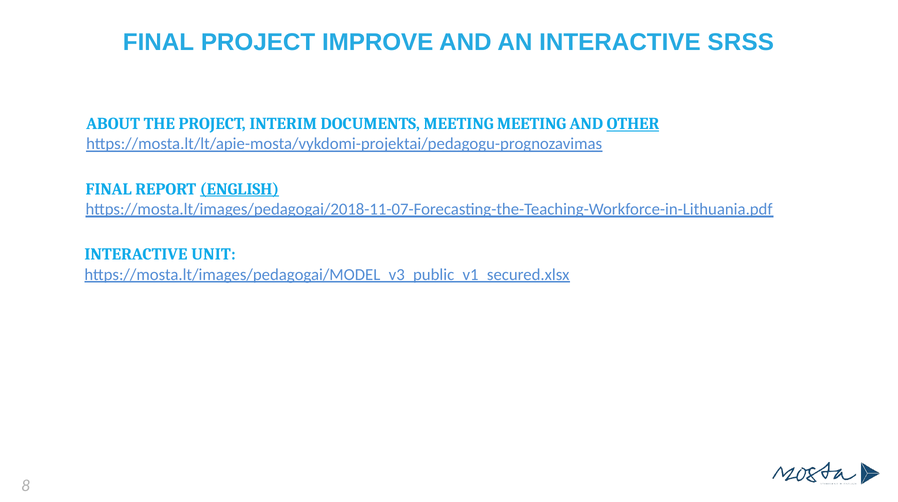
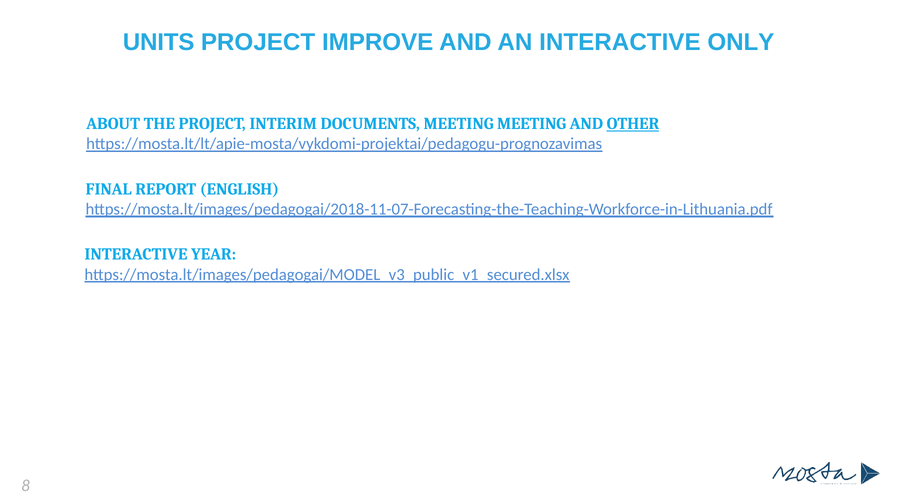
FINAL: FINAL -> UNITS (159, 42)
SRSS: SRSS -> ONLY (741, 42)
ENGLISH underline: present -> none (240, 189)
UNIT: UNIT -> YEAR (214, 254)
